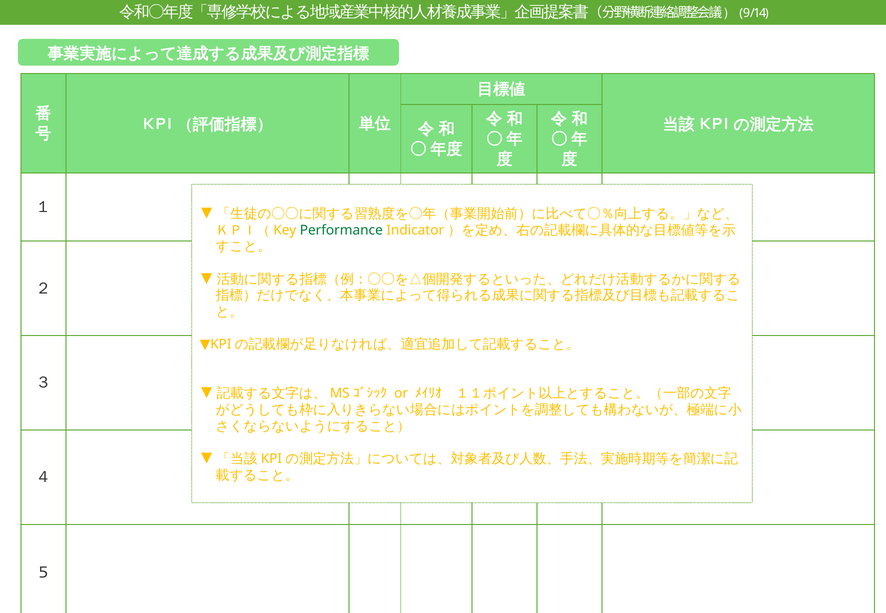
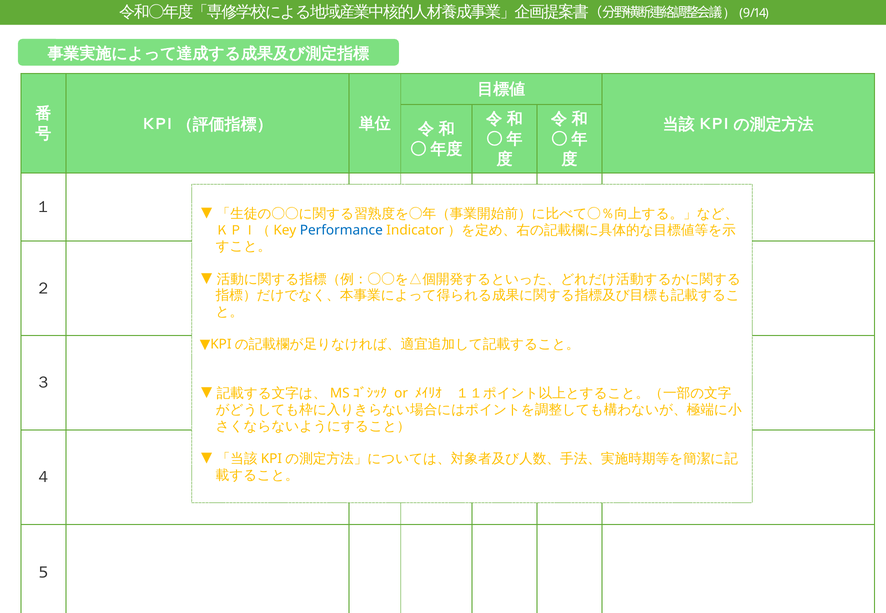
Performance colour: green -> blue (341, 230)
